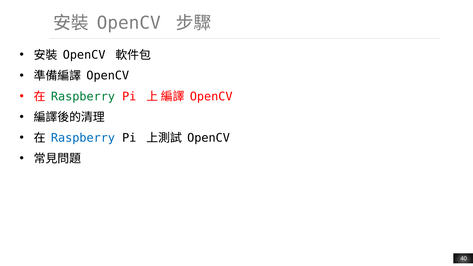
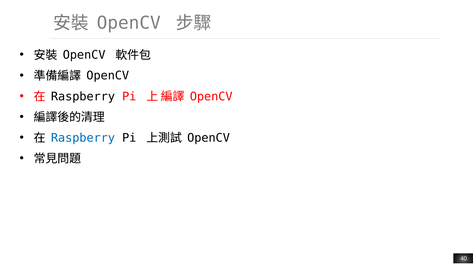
Raspberry colour: green -> black (83, 96)
